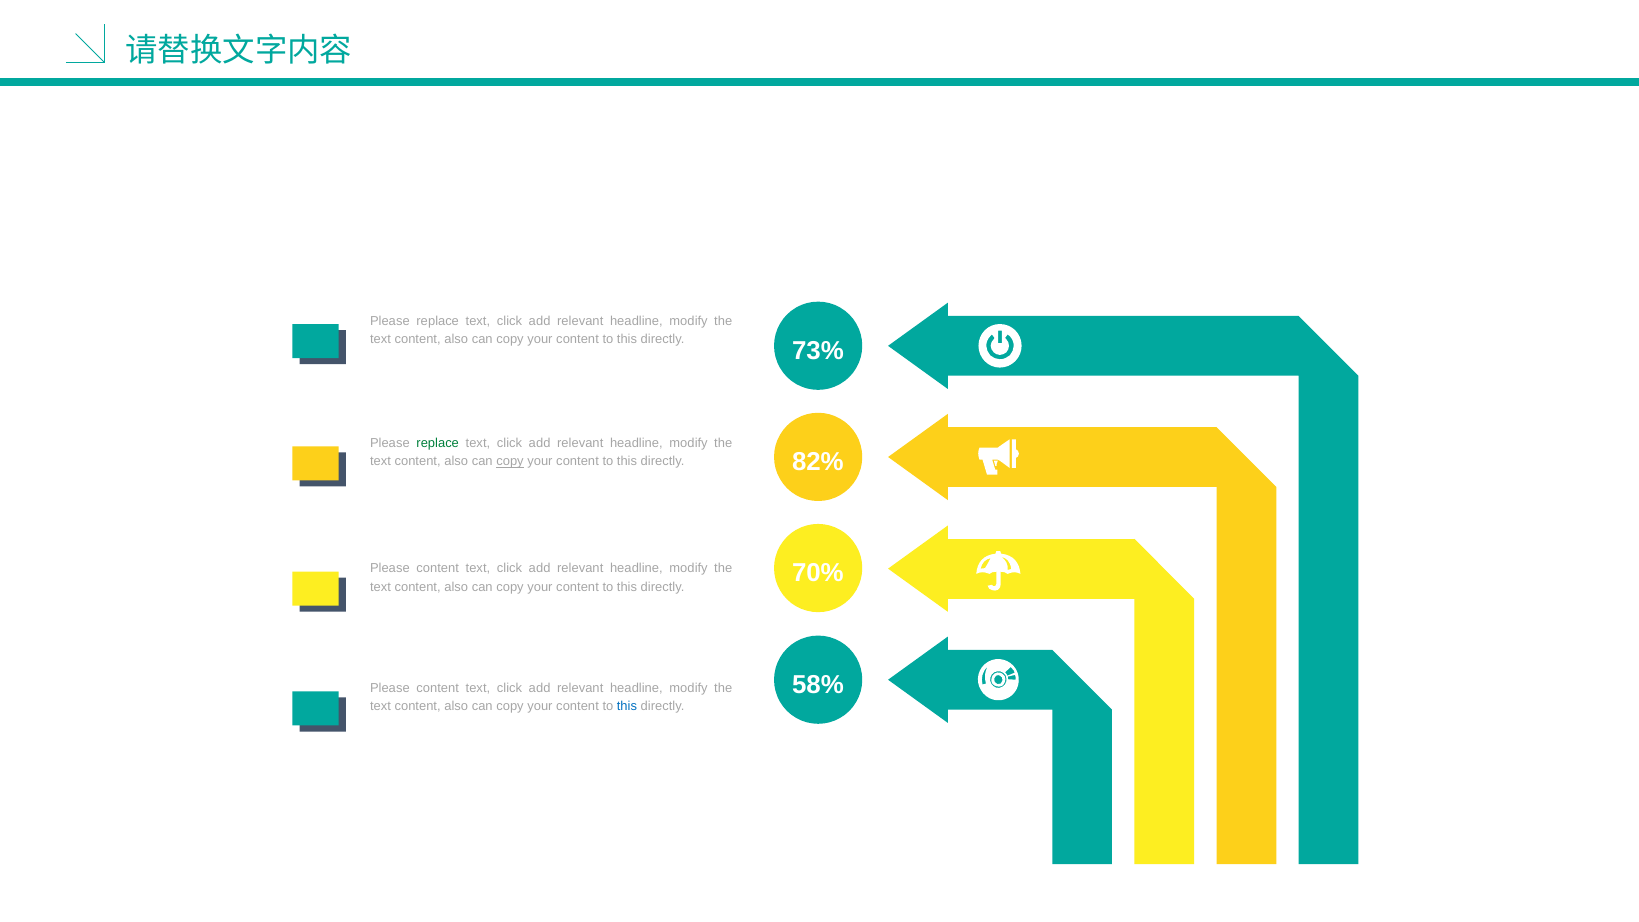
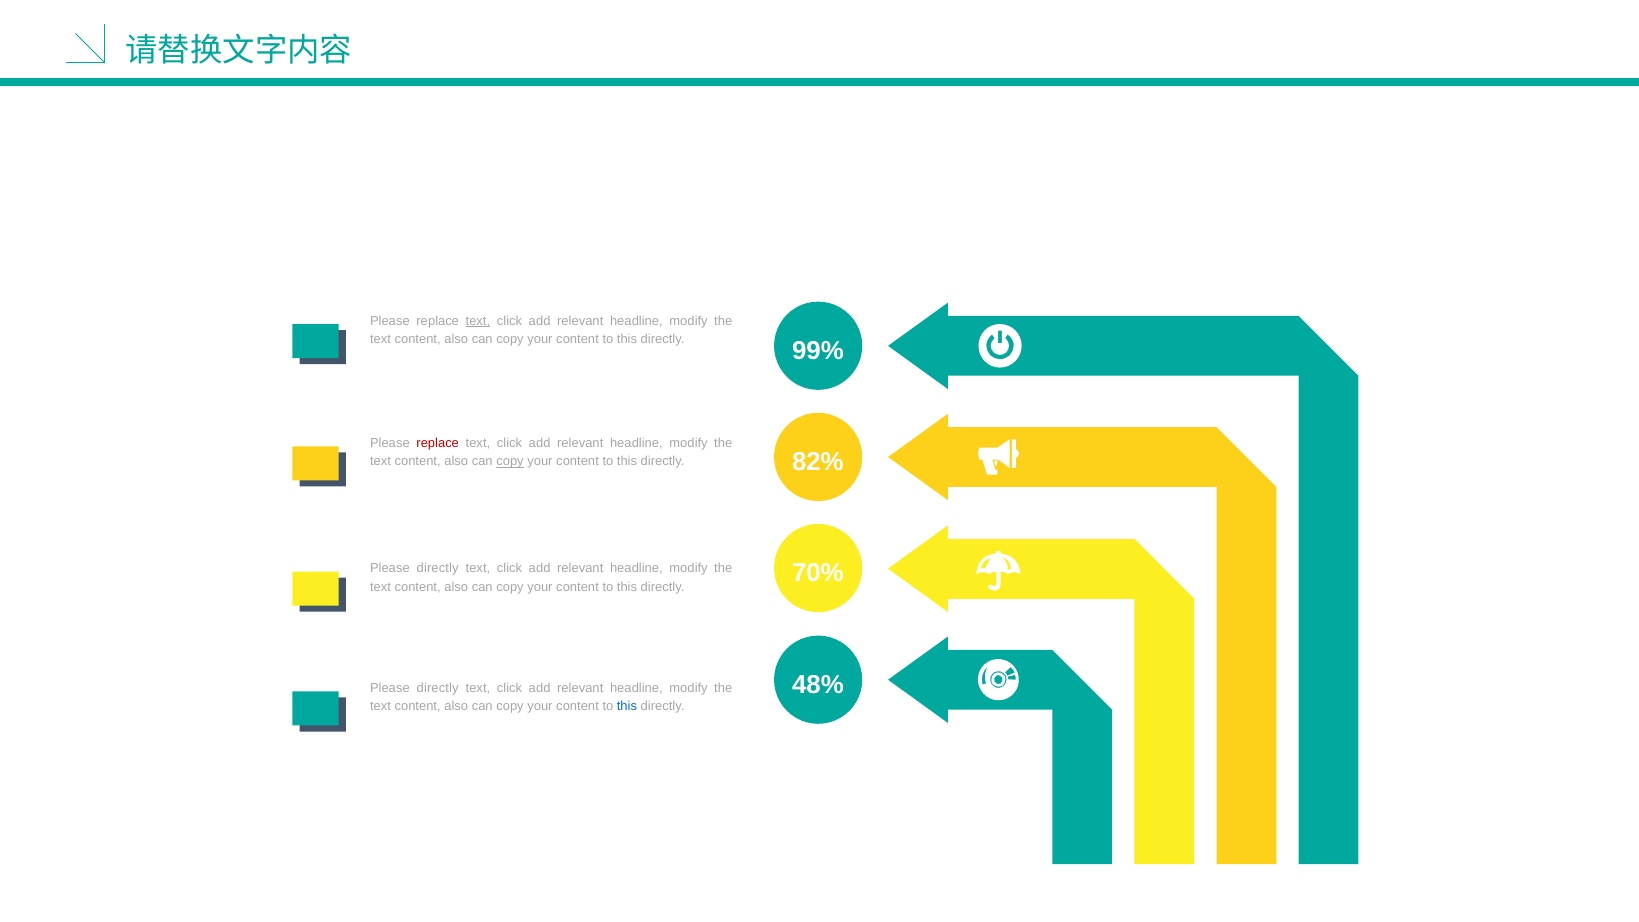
text underline: none -> present (478, 321)
73%: 73% -> 99% (818, 350)
replace colour: green -> red (438, 443)
content: content -> directly (438, 568)
58%: 58% -> 48% (818, 684)
content: content -> directly (438, 688)
